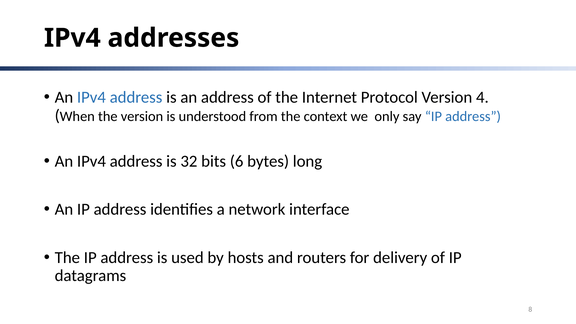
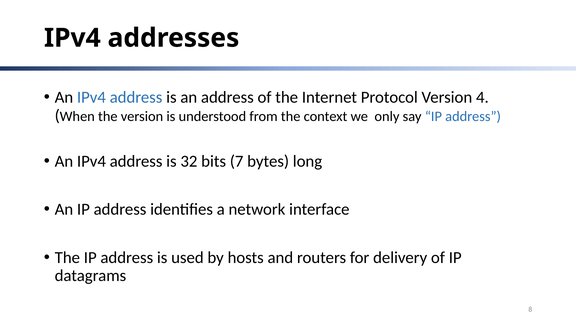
6: 6 -> 7 (237, 161)
